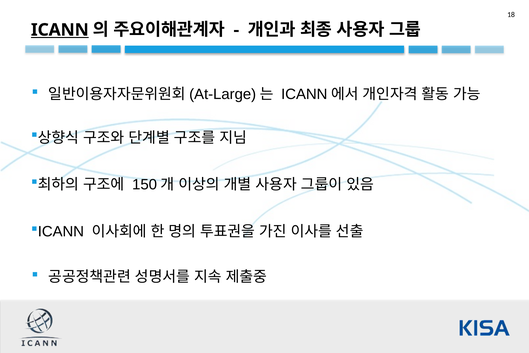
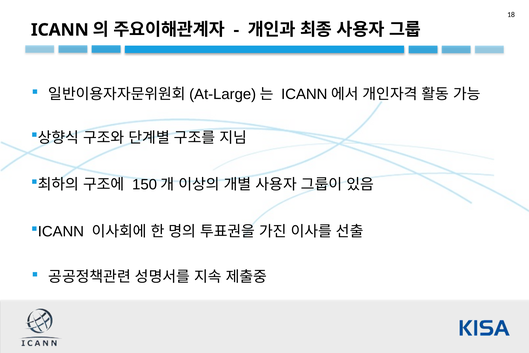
ICANN underline: present -> none (60, 30)
